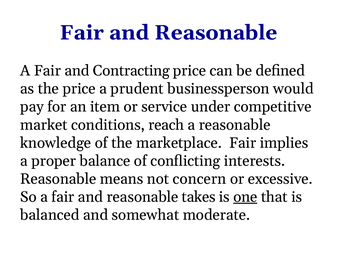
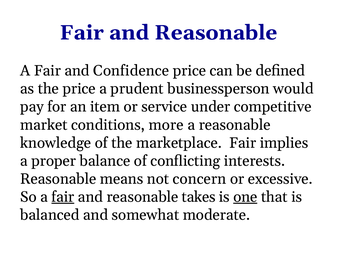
Contracting: Contracting -> Confidence (131, 71)
reach: reach -> more (166, 125)
fair underline: none -> present (63, 197)
